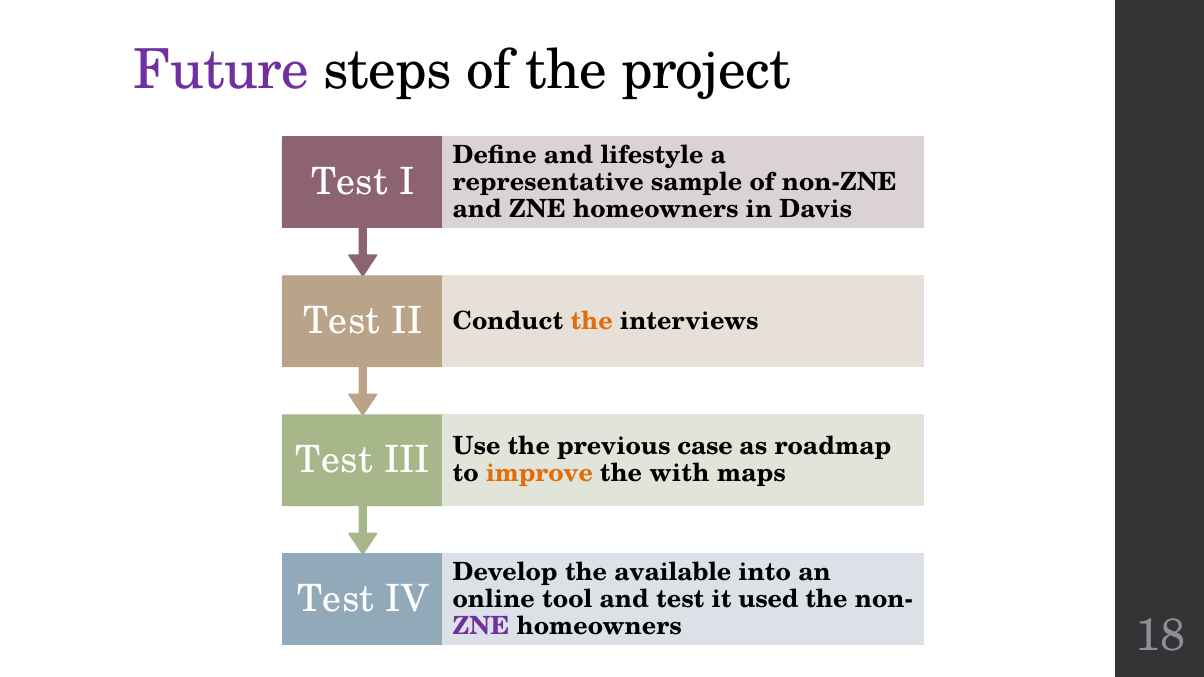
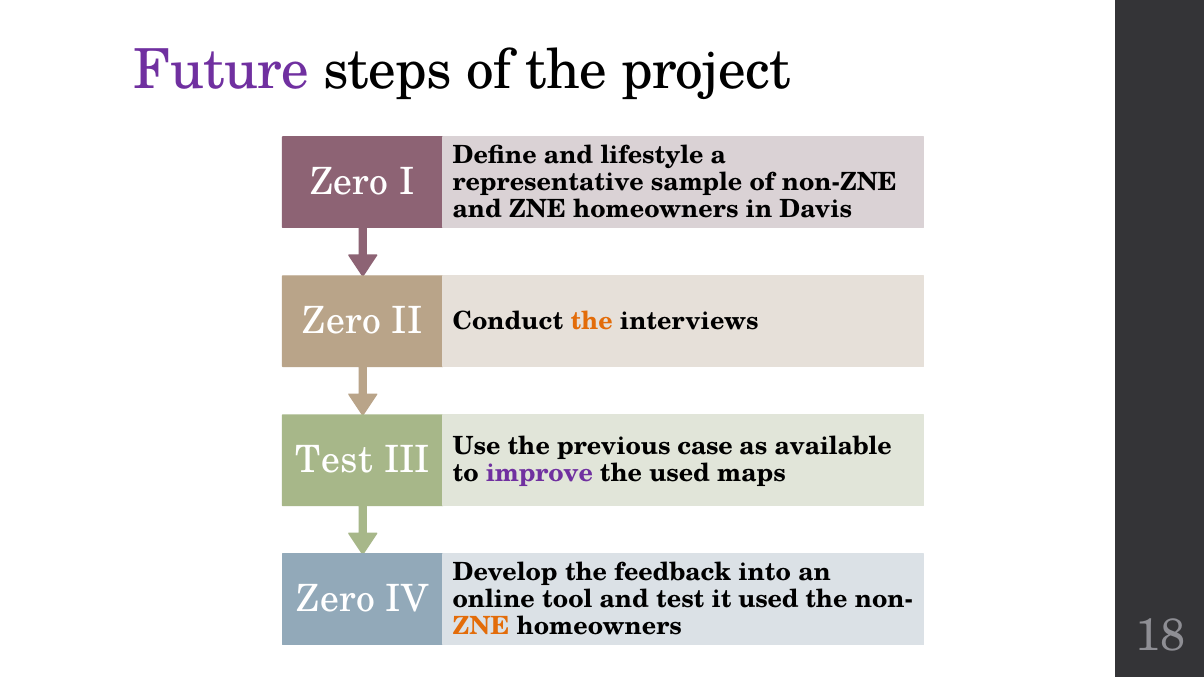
Test: Test -> Zero (350, 182)
Test: Test -> Zero (342, 321)
roadmap: roadmap -> available (833, 447)
improve colour: orange -> purple (539, 474)
the with: with -> used (680, 474)
available: available -> feedback (673, 572)
Test: Test -> Zero (336, 599)
ZNE colour: purple -> orange (481, 627)
